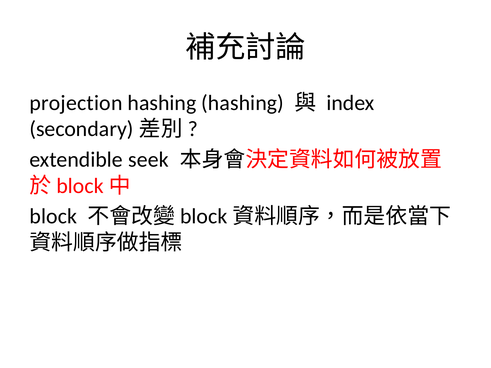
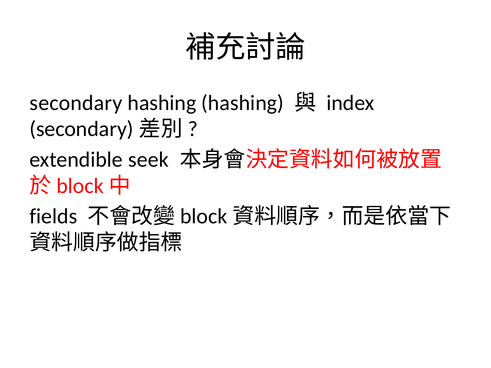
projection: projection -> secondary (76, 103)
block: block -> fields (53, 217)
